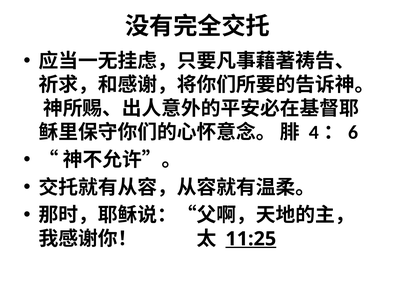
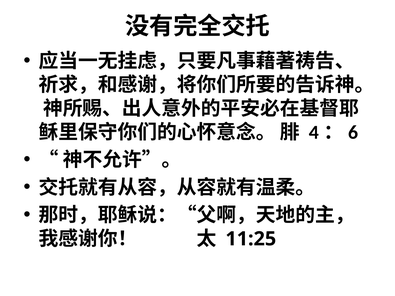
11:25 underline: present -> none (251, 239)
